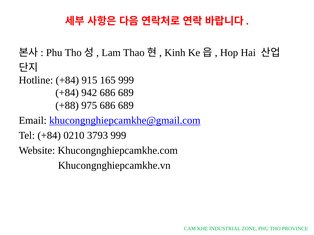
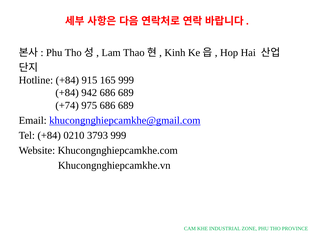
+88: +88 -> +74 (67, 106)
